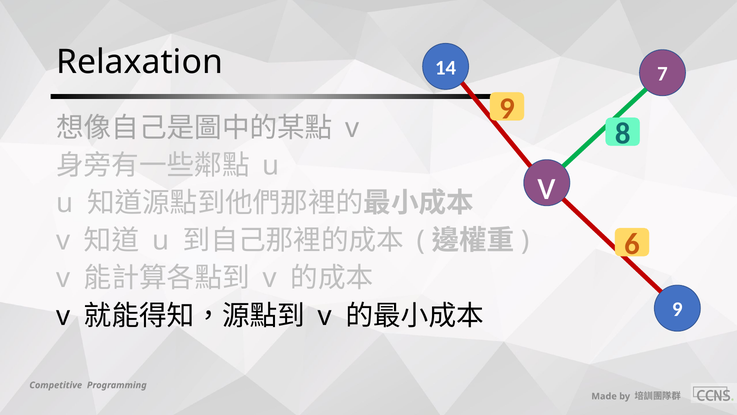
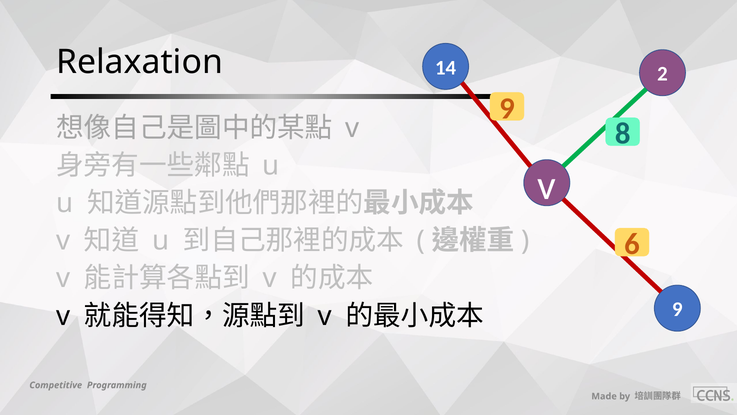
7: 7 -> 2 (662, 74)
